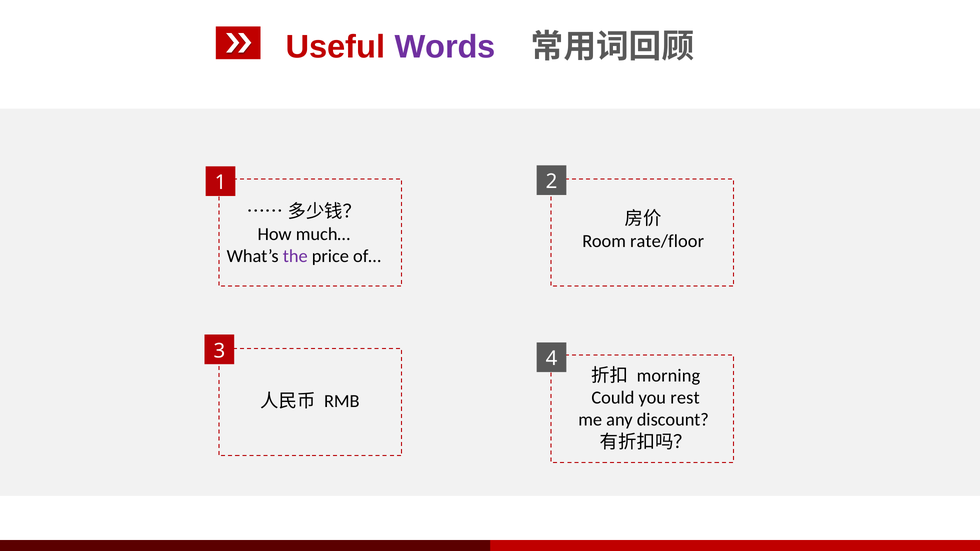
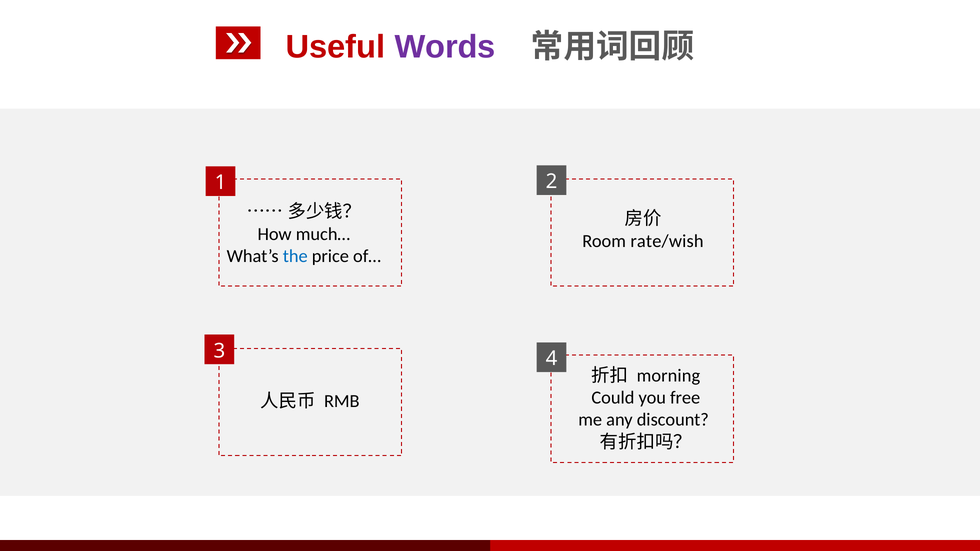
rate/floor: rate/floor -> rate/wish (667, 241)
the colour: purple -> blue (295, 256)
rest: rest -> free (685, 398)
